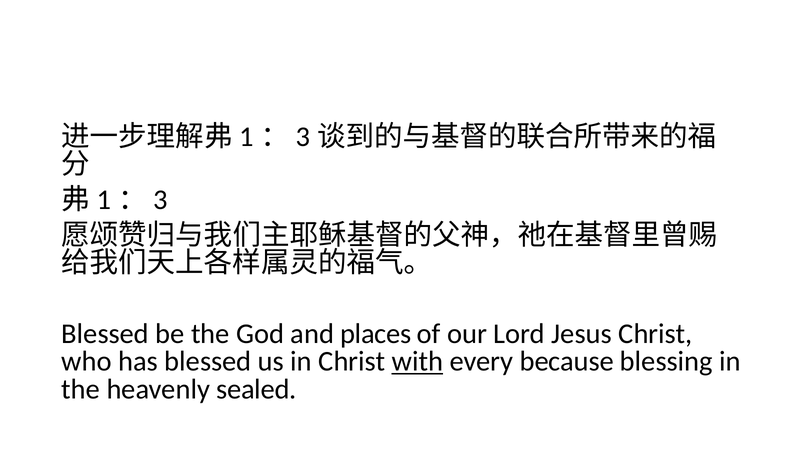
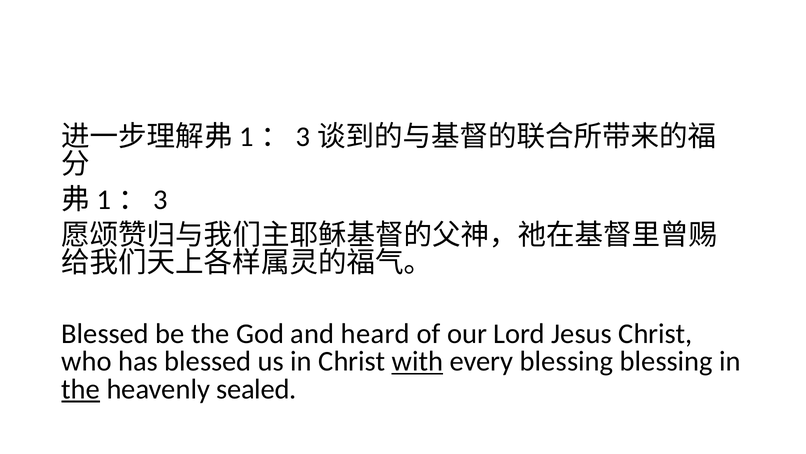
places: places -> heard (375, 333)
every because: because -> blessing (567, 361)
the underline: none -> present (81, 389)
